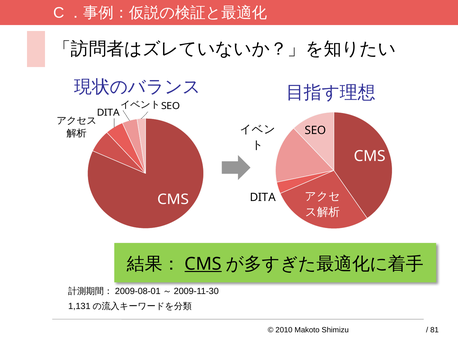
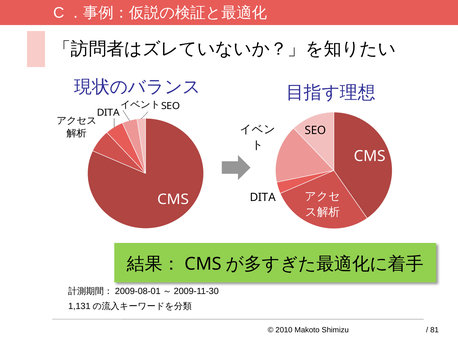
CMS underline: present -> none (203, 264)
